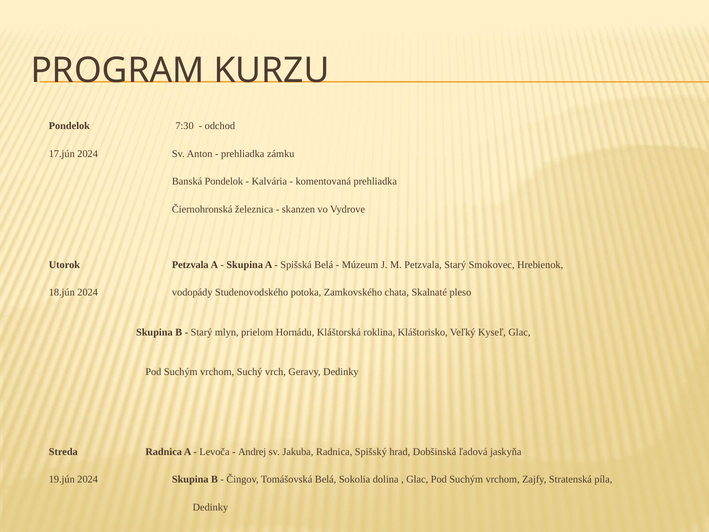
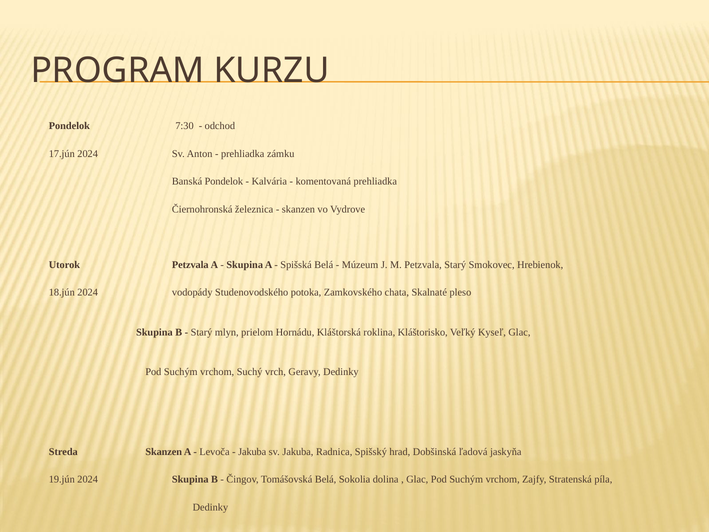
Streda Radnica: Radnica -> Skanzen (164, 452)
Andrej: Andrej -> Jakuba (252, 452)
